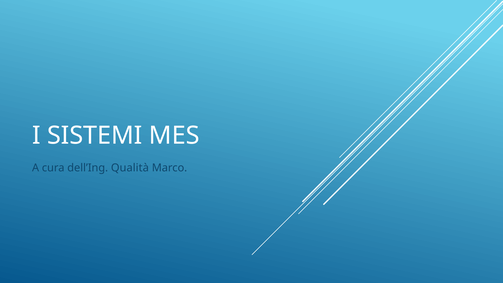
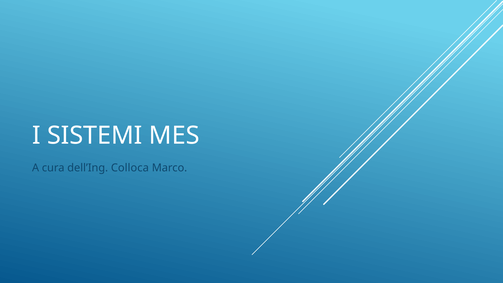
Qualità: Qualità -> Colloca (130, 168)
